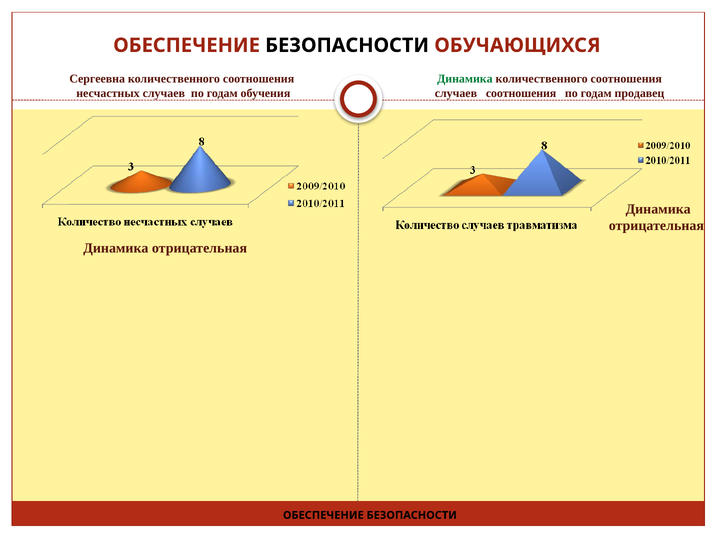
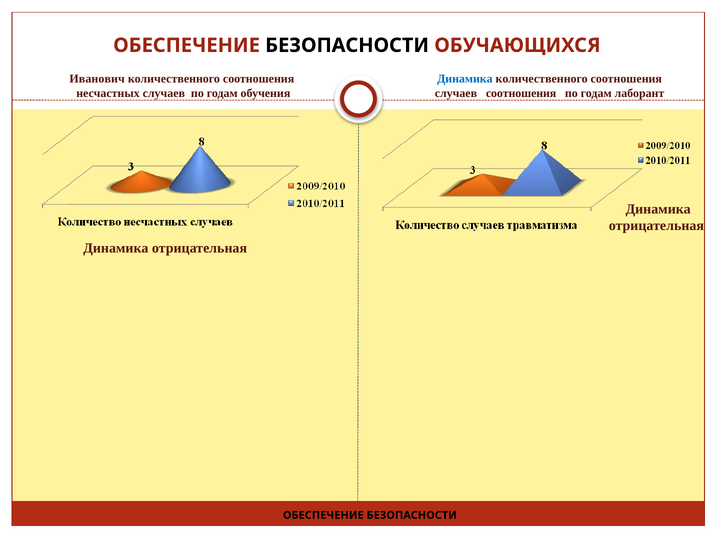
Сергеевна: Сергеевна -> Иванович (97, 79)
Динамика colour: green -> blue (465, 79)
продавец: продавец -> лаборант (639, 93)
